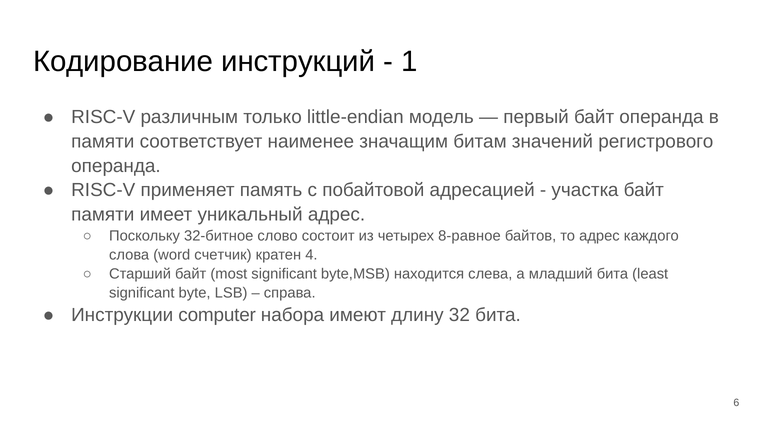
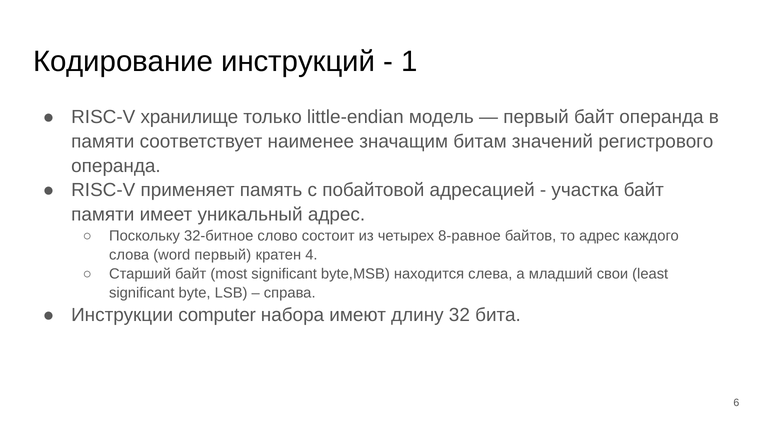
различным: различным -> хранилище (189, 117)
word счетчик: счетчик -> первый (223, 255)
младший бита: бита -> свои (612, 274)
